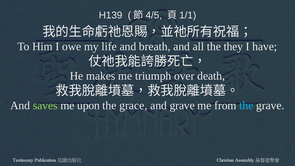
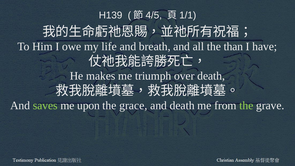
they: they -> than (233, 46)
and grave: grave -> death (182, 105)
the colour: light blue -> light green (246, 105)
